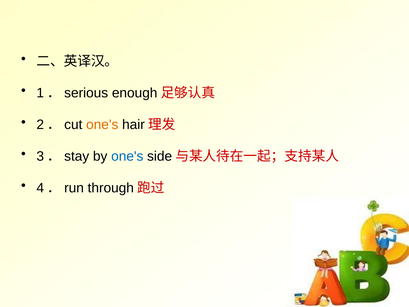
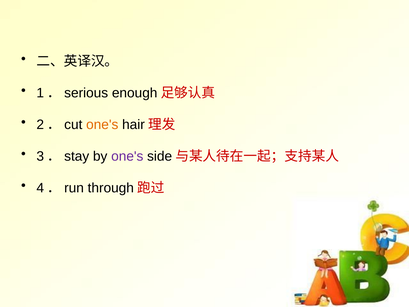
one's colour: blue -> purple (127, 156)
